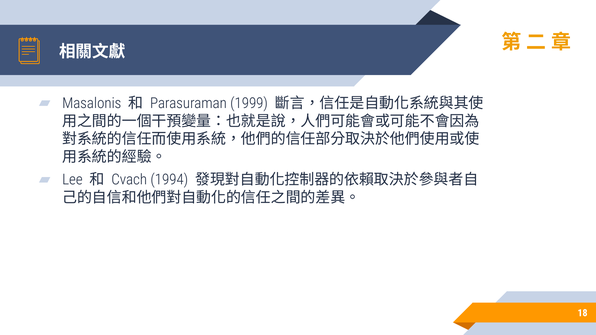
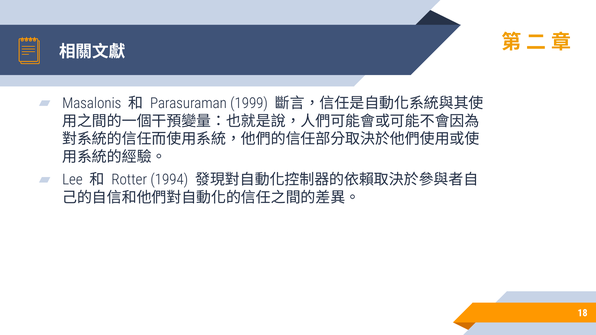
Cvach: Cvach -> Rotter (129, 180)
